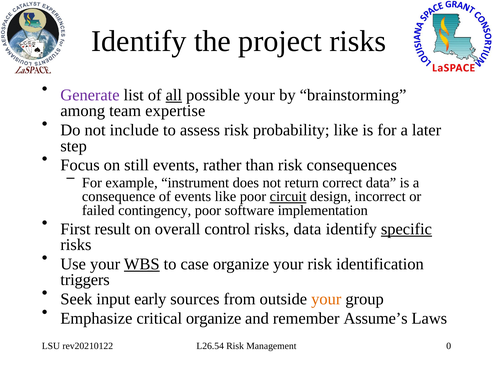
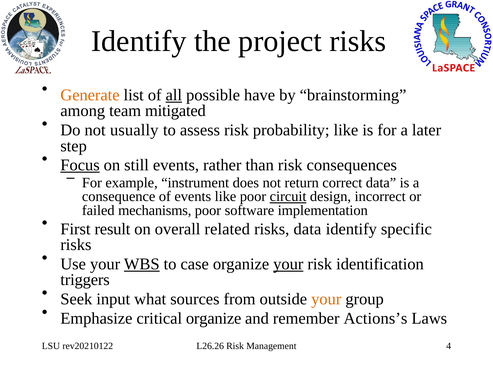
Generate colour: purple -> orange (90, 95)
possible your: your -> have (260, 95)
expertise: expertise -> mitigated (175, 111)
include: include -> usually (134, 130)
Focus underline: none -> present (80, 165)
contingency: contingency -> mechanisms (155, 210)
control: control -> related (227, 229)
specific underline: present -> none (406, 229)
your underline: none -> present (288, 264)
early: early -> what (150, 299)
Assume’s: Assume’s -> Actions’s (375, 318)
L26.54: L26.54 -> L26.26 (210, 346)
0: 0 -> 4 (449, 346)
